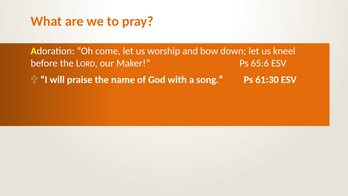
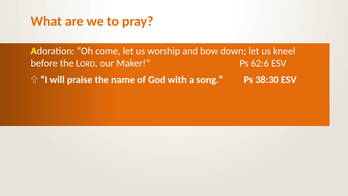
65:6: 65:6 -> 62:6 (260, 63)
61:30: 61:30 -> 38:30 (267, 80)
